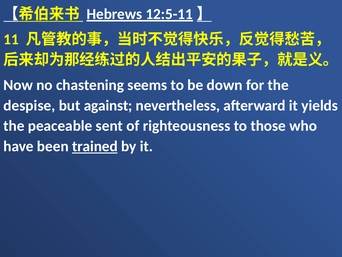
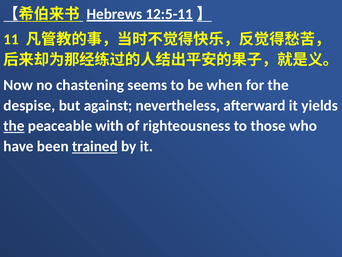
down: down -> when (225, 85)
the underline: none -> present (14, 126)
sent: sent -> with (109, 126)
